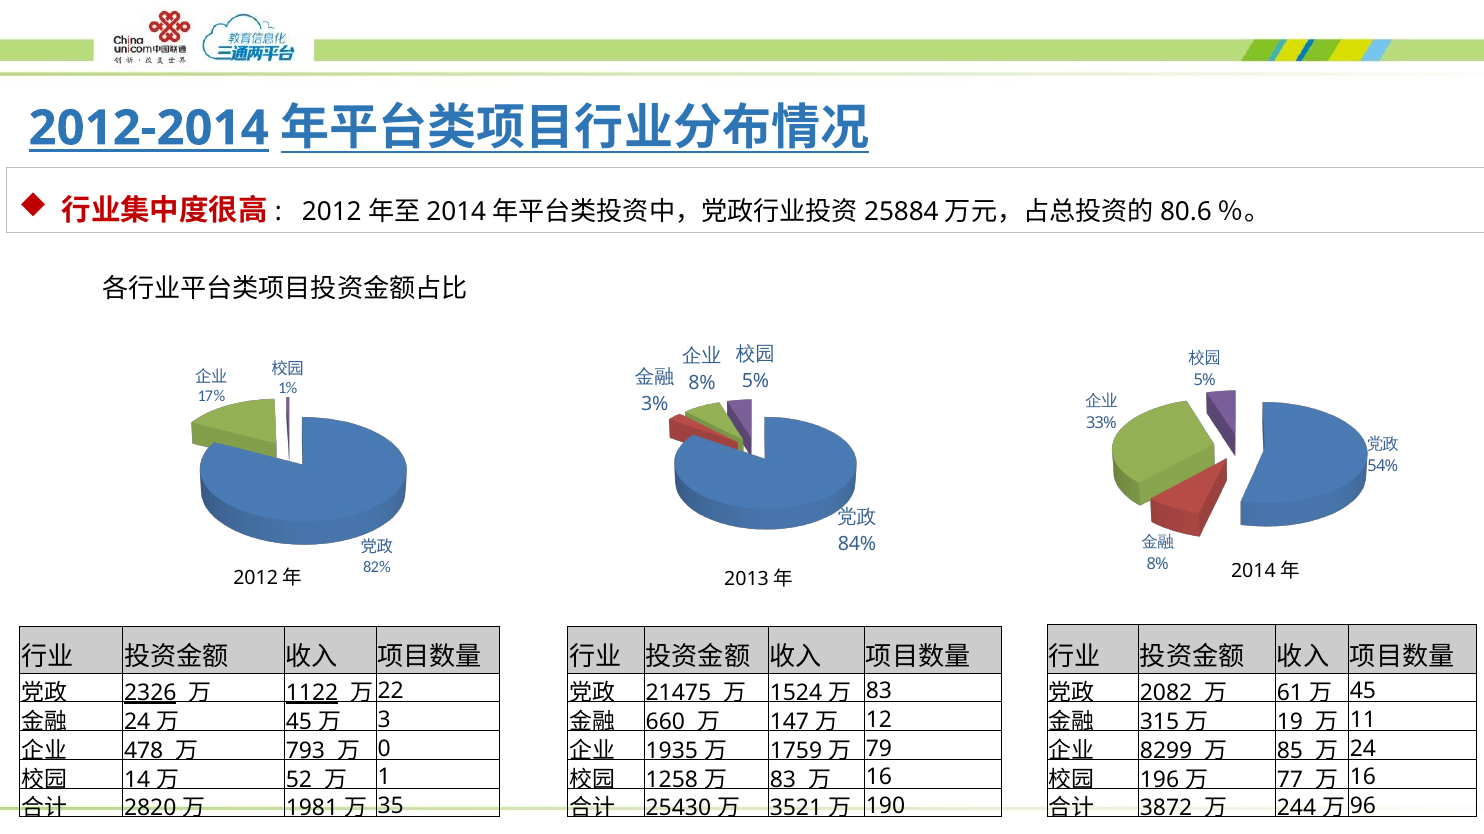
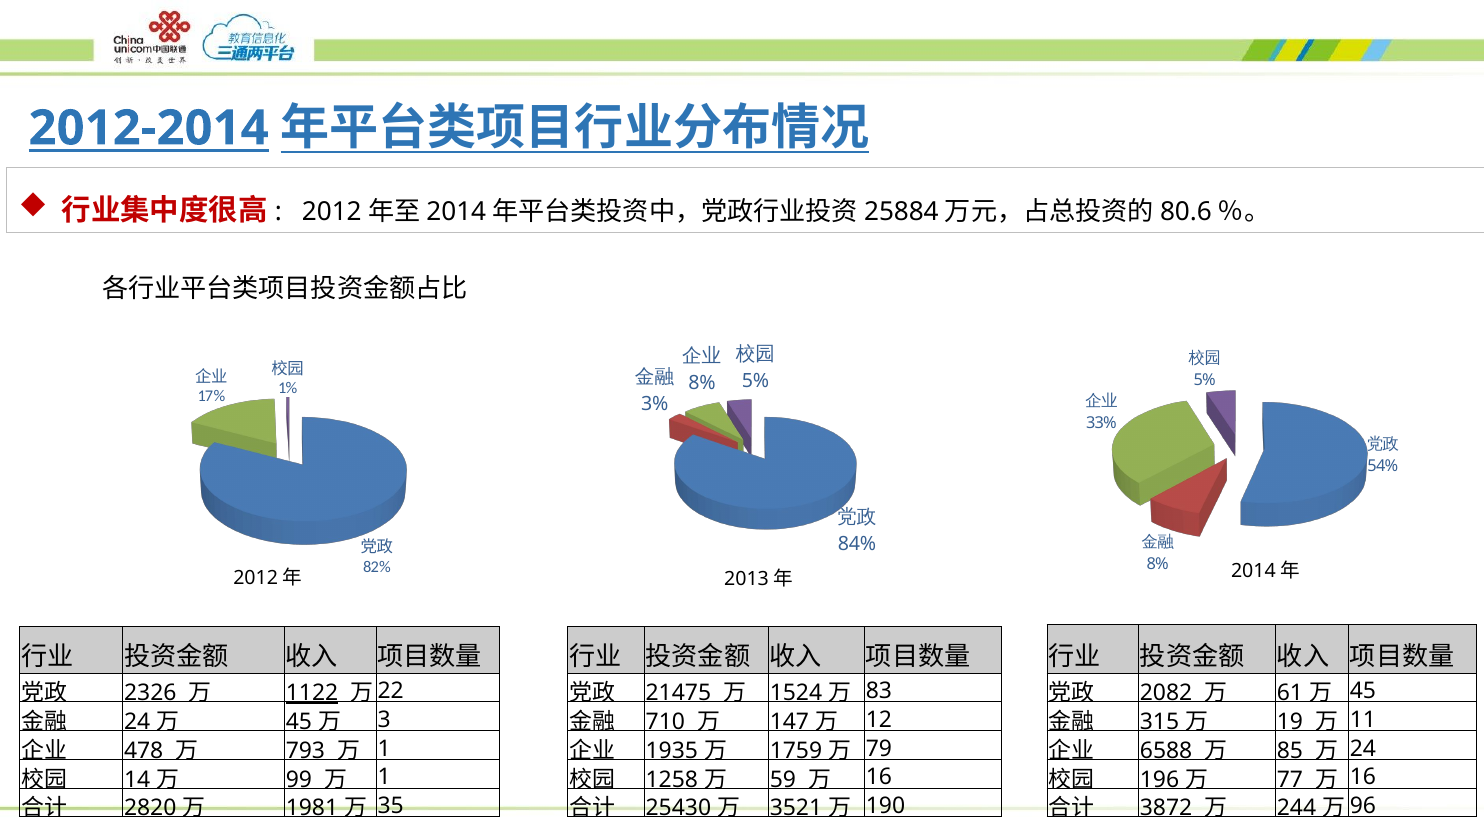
2326 underline: present -> none (150, 694)
660: 660 -> 710 (665, 723)
0: 0 -> 1 (384, 749)
8299: 8299 -> 6588 (1166, 751)
52: 52 -> 99 (299, 780)
83: 83 -> 59 (783, 780)
